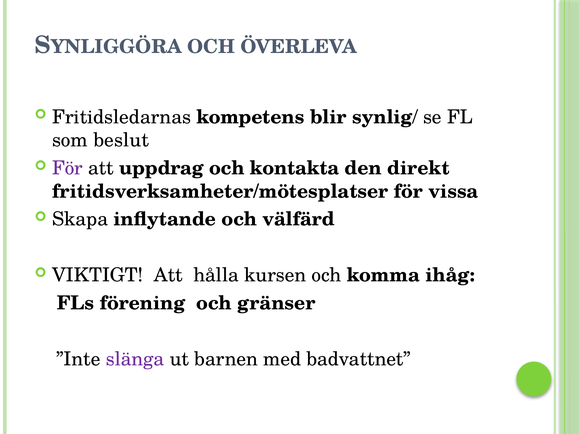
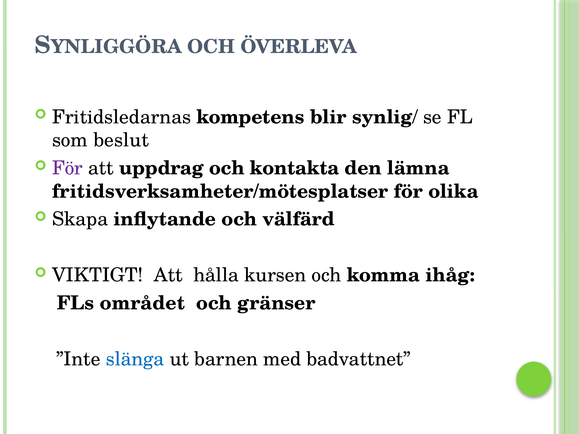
direkt: direkt -> lämna (418, 168)
vissa: vissa -> olika (453, 191)
förening: förening -> området (142, 303)
slänga colour: purple -> blue (135, 359)
